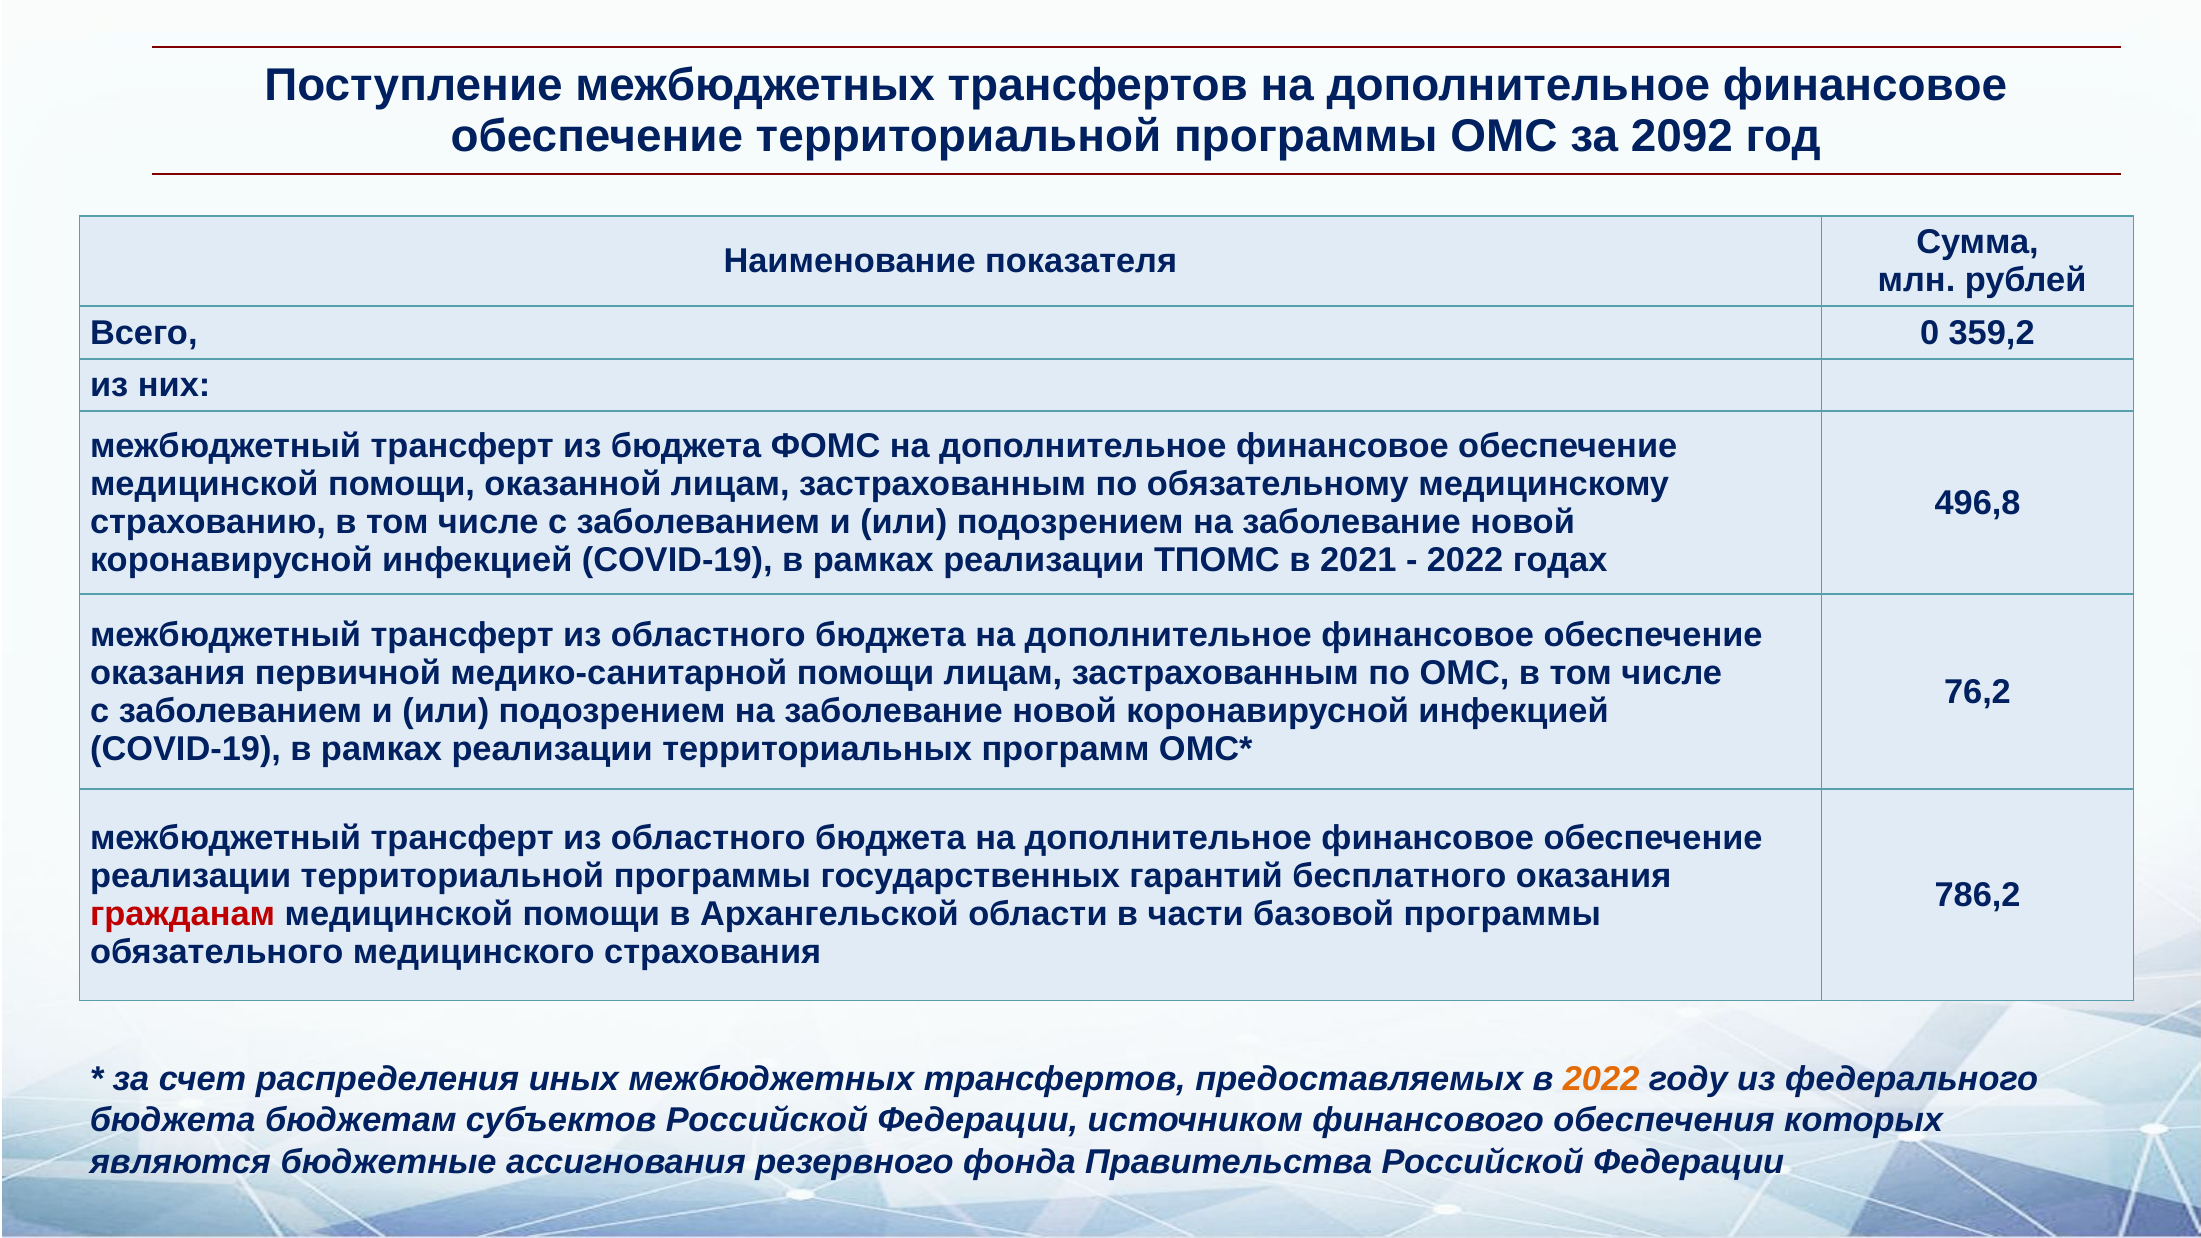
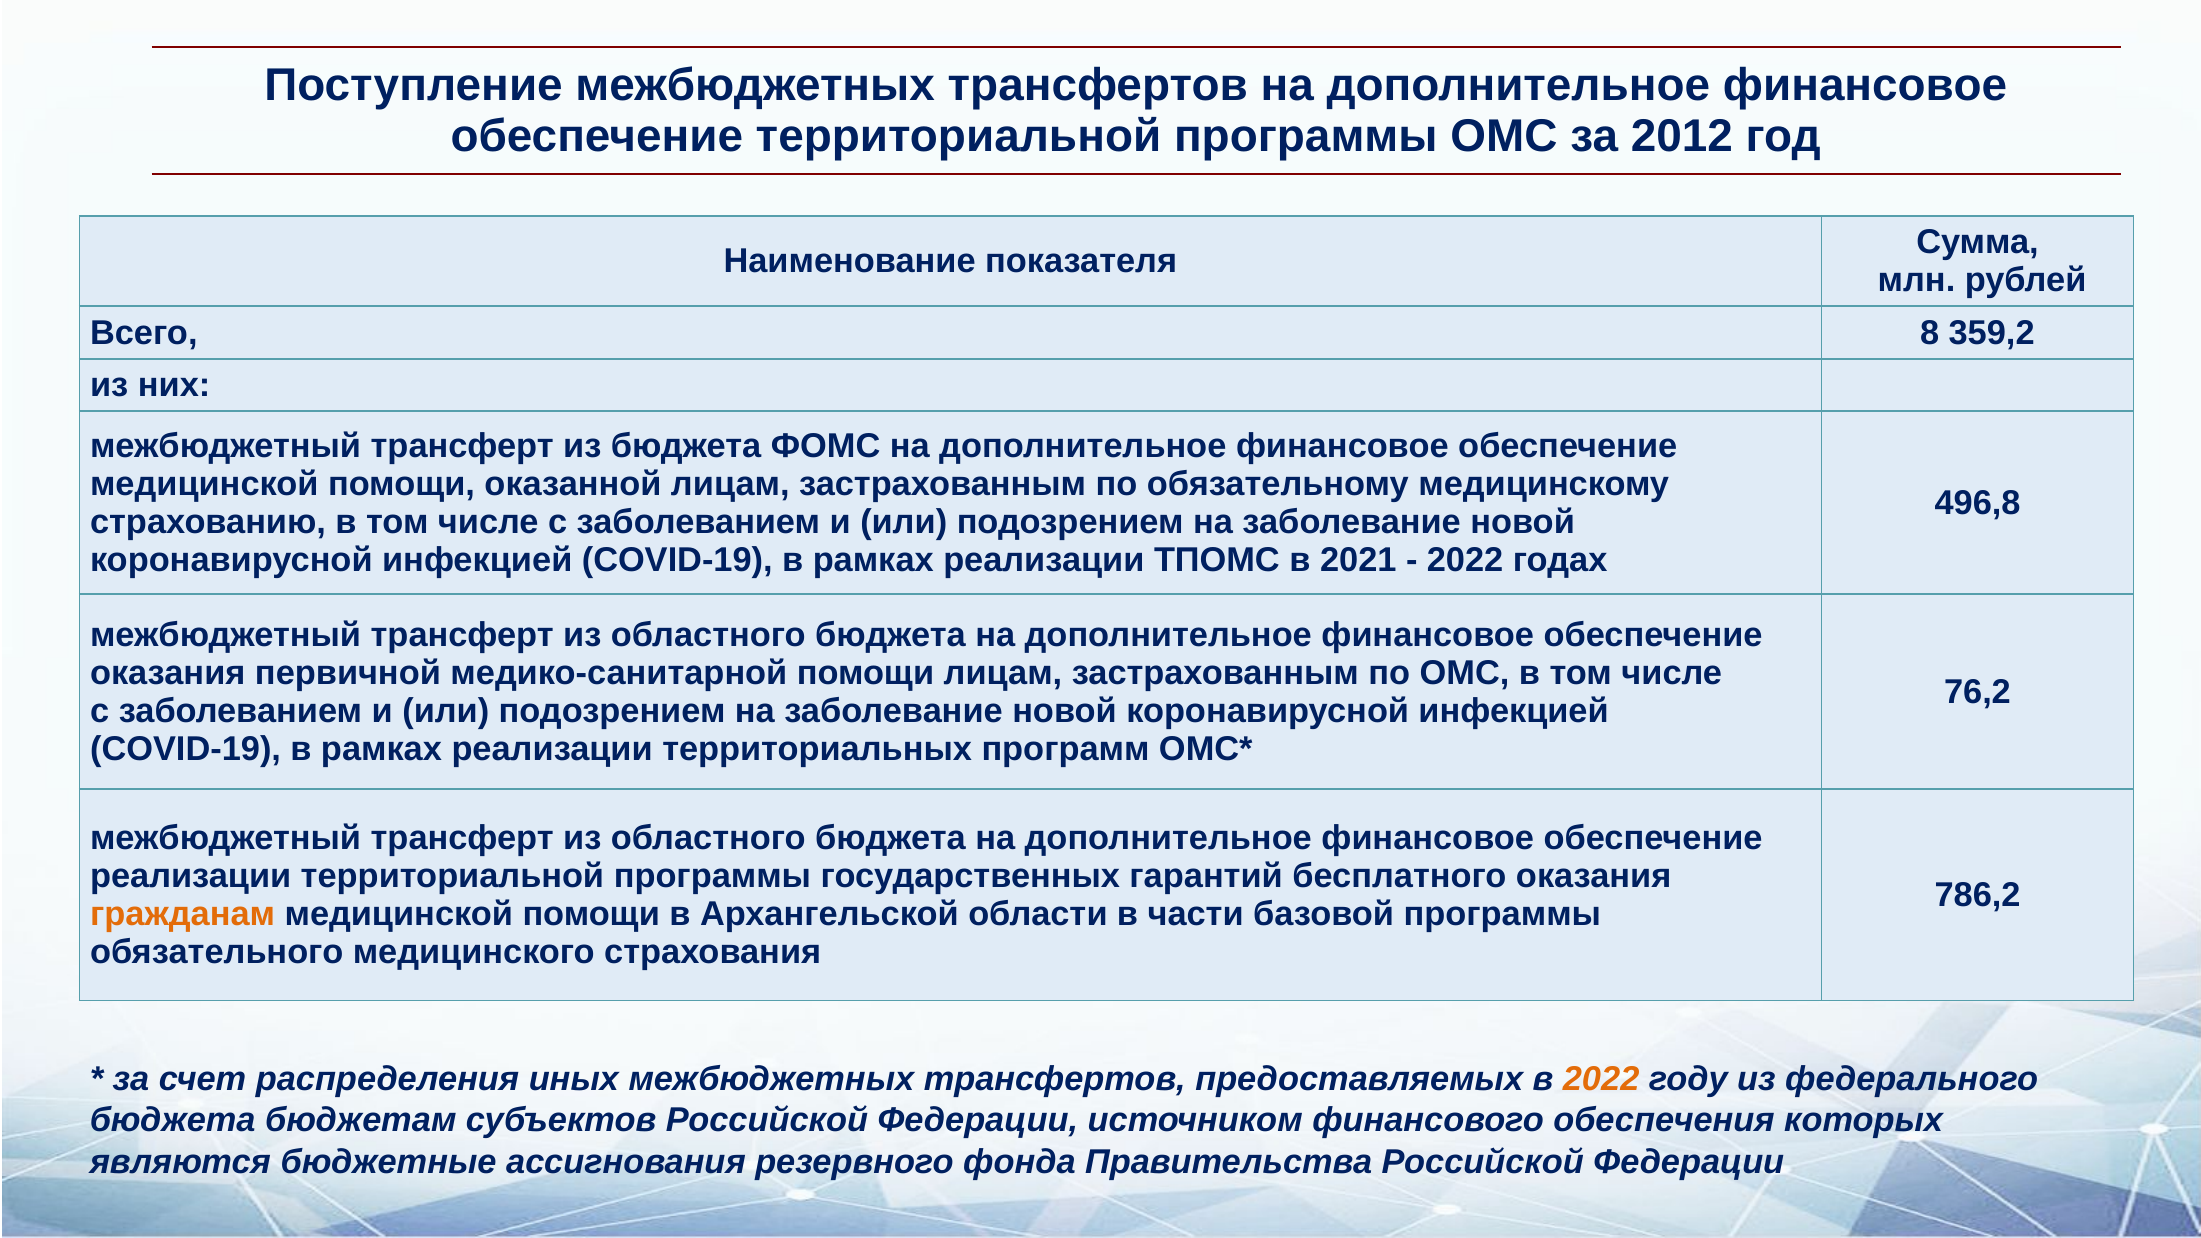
2092: 2092 -> 2012 (1682, 137)
0: 0 -> 8 (1930, 333)
гражданам colour: red -> orange (183, 914)
